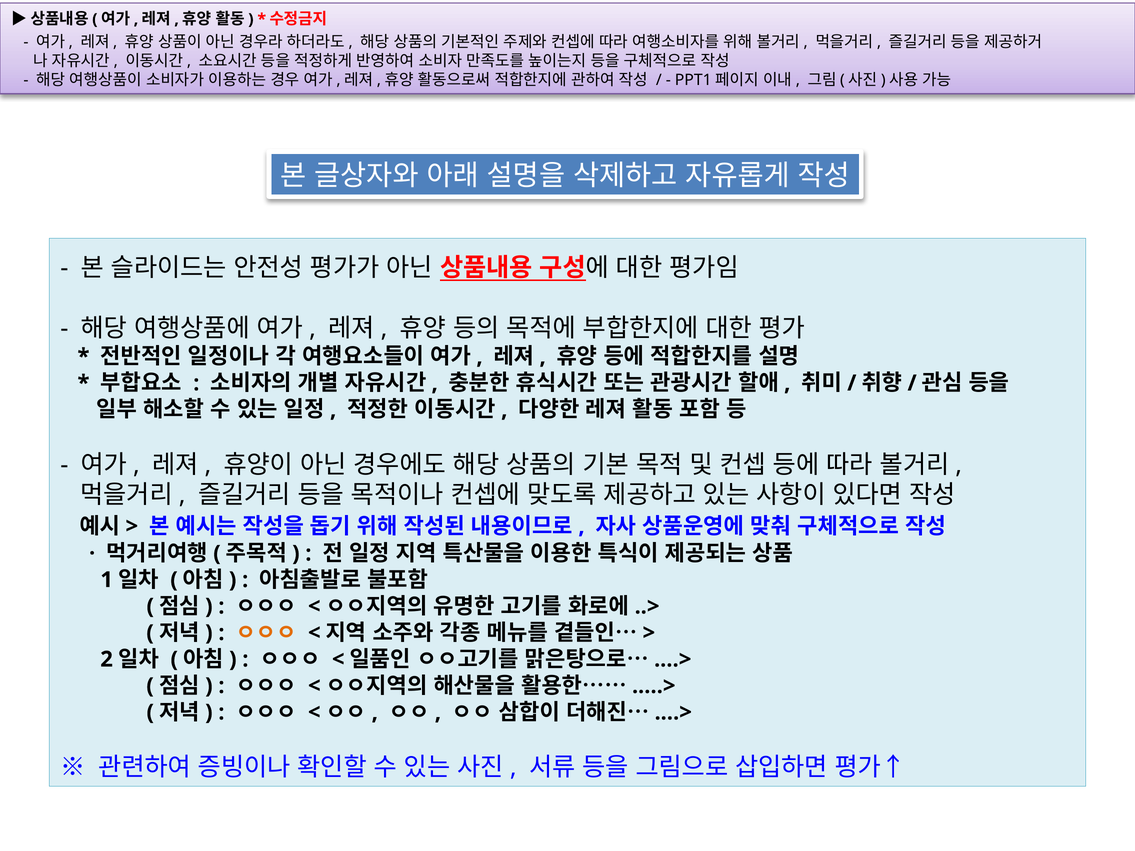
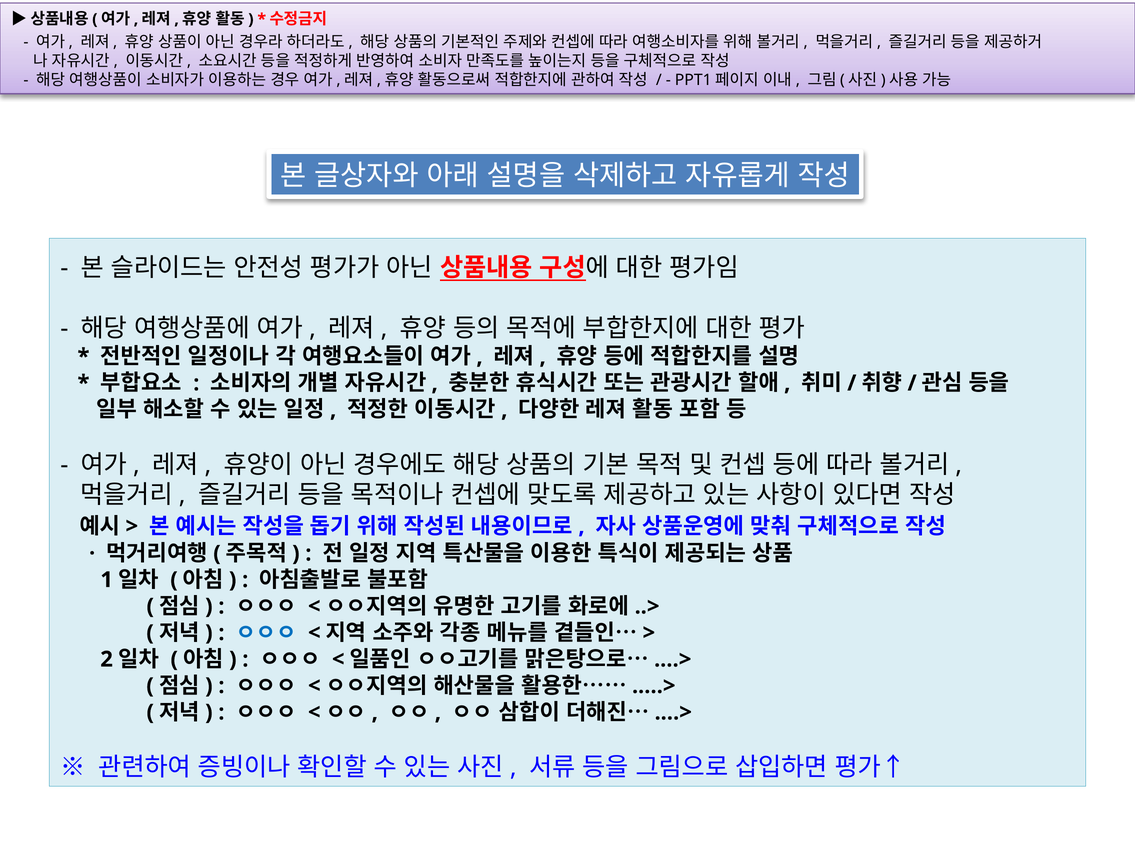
ㅇㅇㅇ colour: orange -> blue (266, 633)
